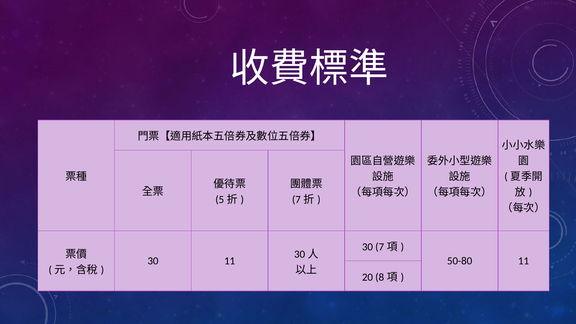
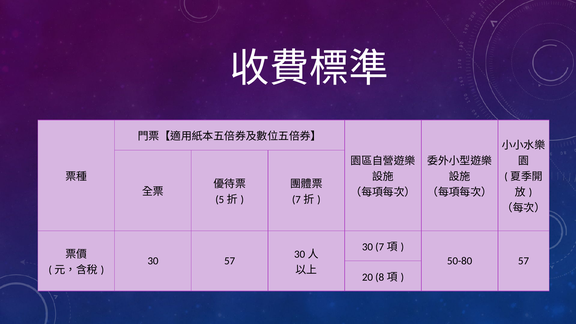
30 11: 11 -> 57 (230, 261)
50-80 11: 11 -> 57 (524, 261)
